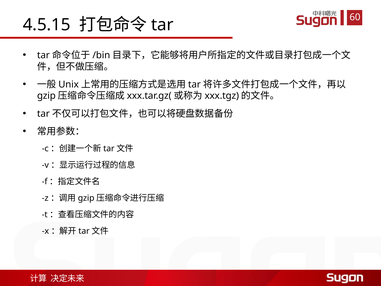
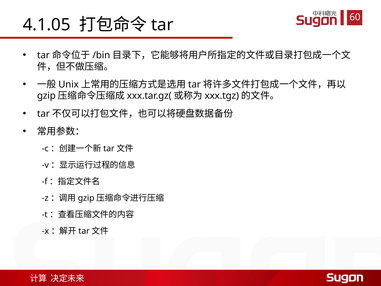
4.5.15: 4.5.15 -> 4.1.05 (47, 25)
